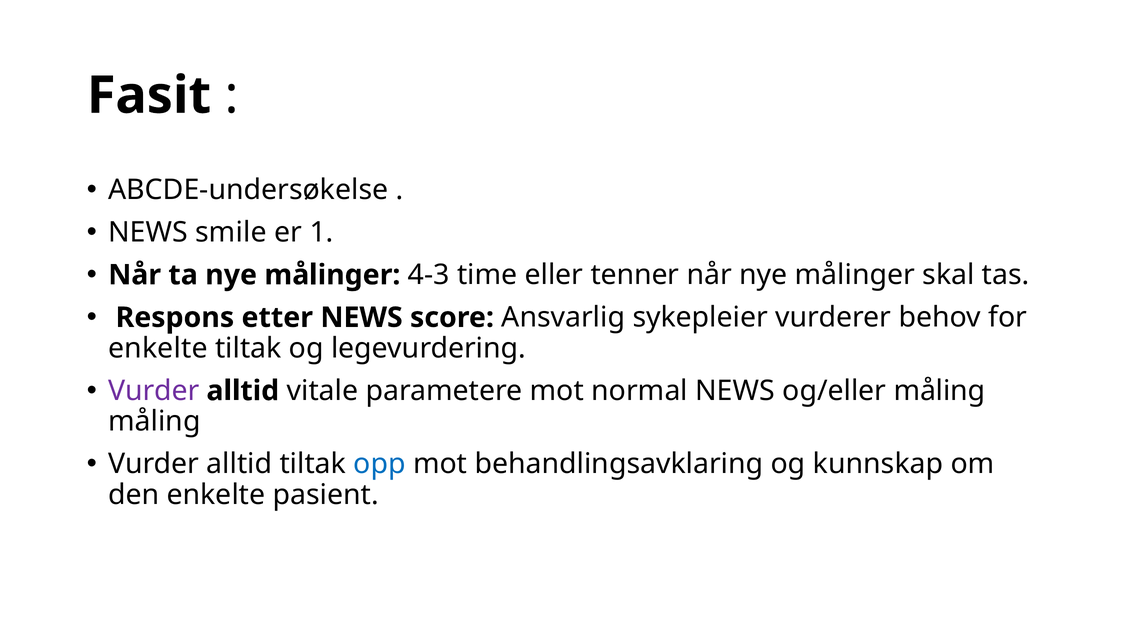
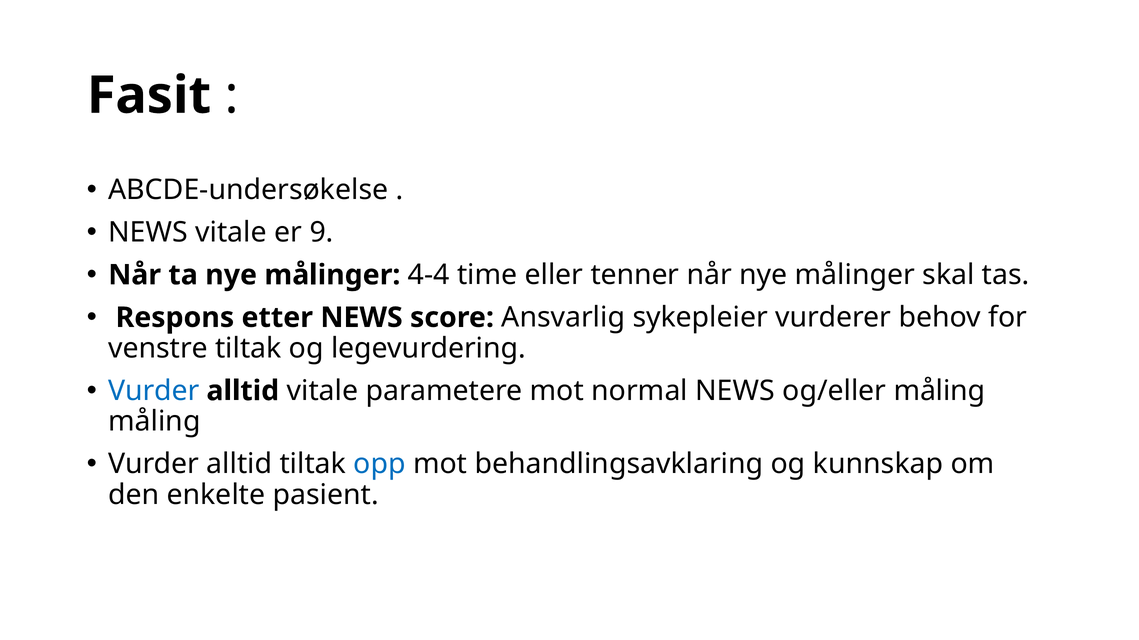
NEWS smile: smile -> vitale (231, 233)
1: 1 -> 9 (322, 233)
4-3: 4-3 -> 4-4 (429, 275)
enkelte: enkelte -> venstre (158, 349)
Vurder colour: purple -> blue (154, 391)
